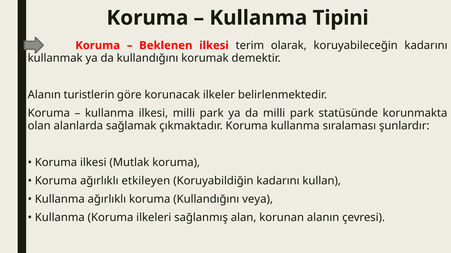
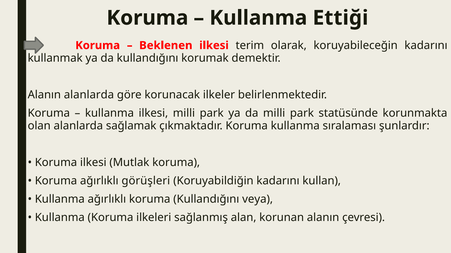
Tipini: Tipini -> Ettiği (340, 18)
Alanın turistlerin: turistlerin -> alanlarda (89, 95)
etkileyen: etkileyen -> görüşleri (146, 181)
